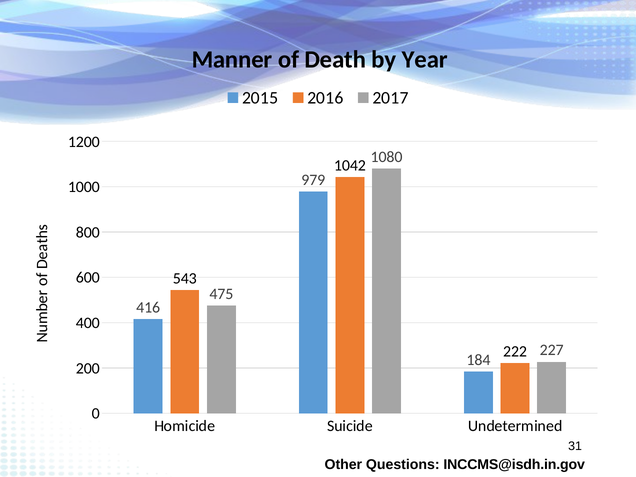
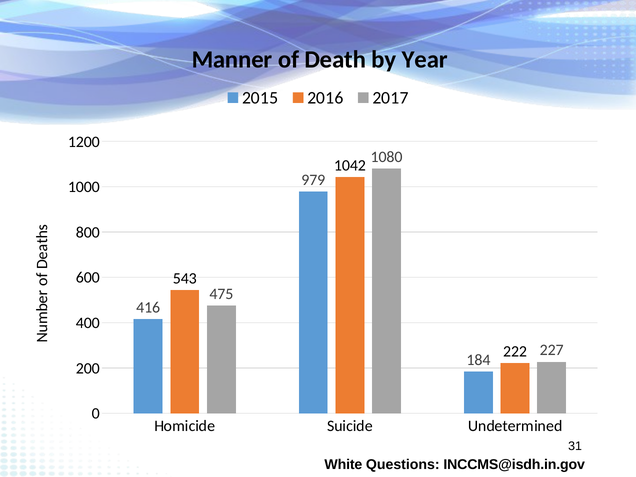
Other: Other -> White (343, 464)
